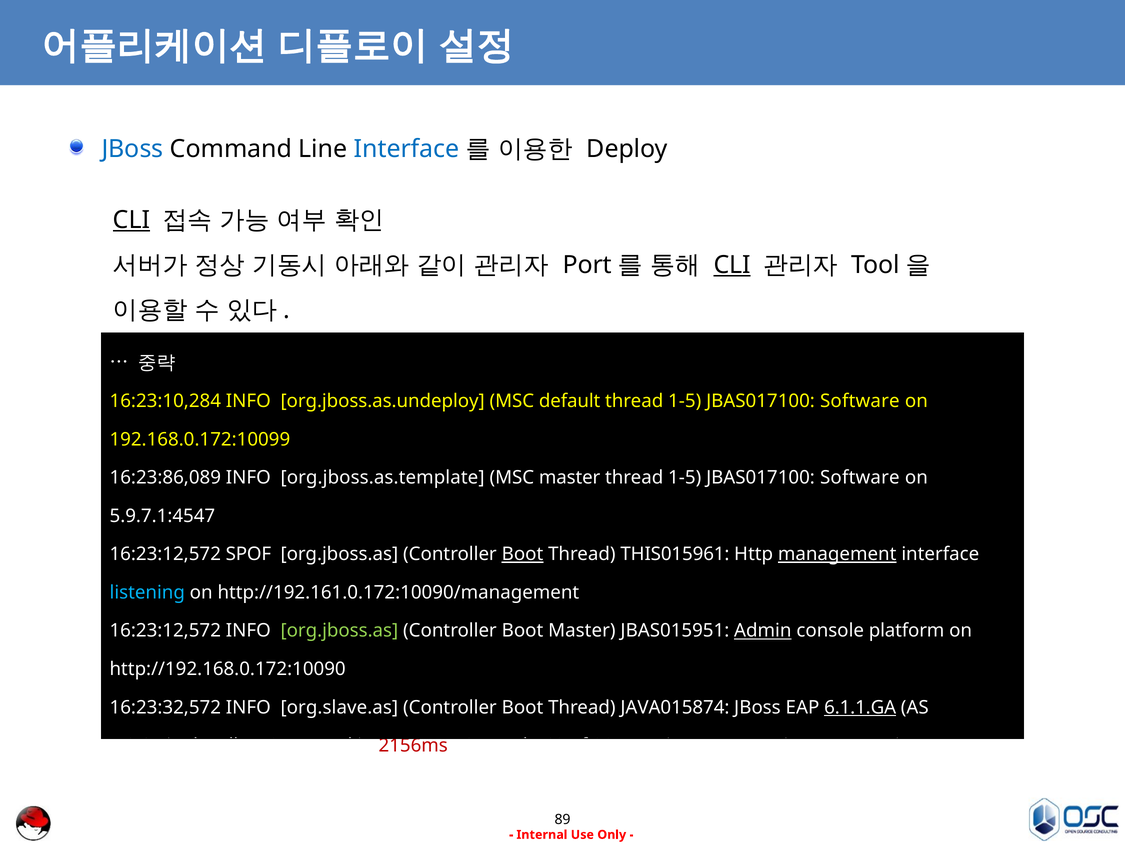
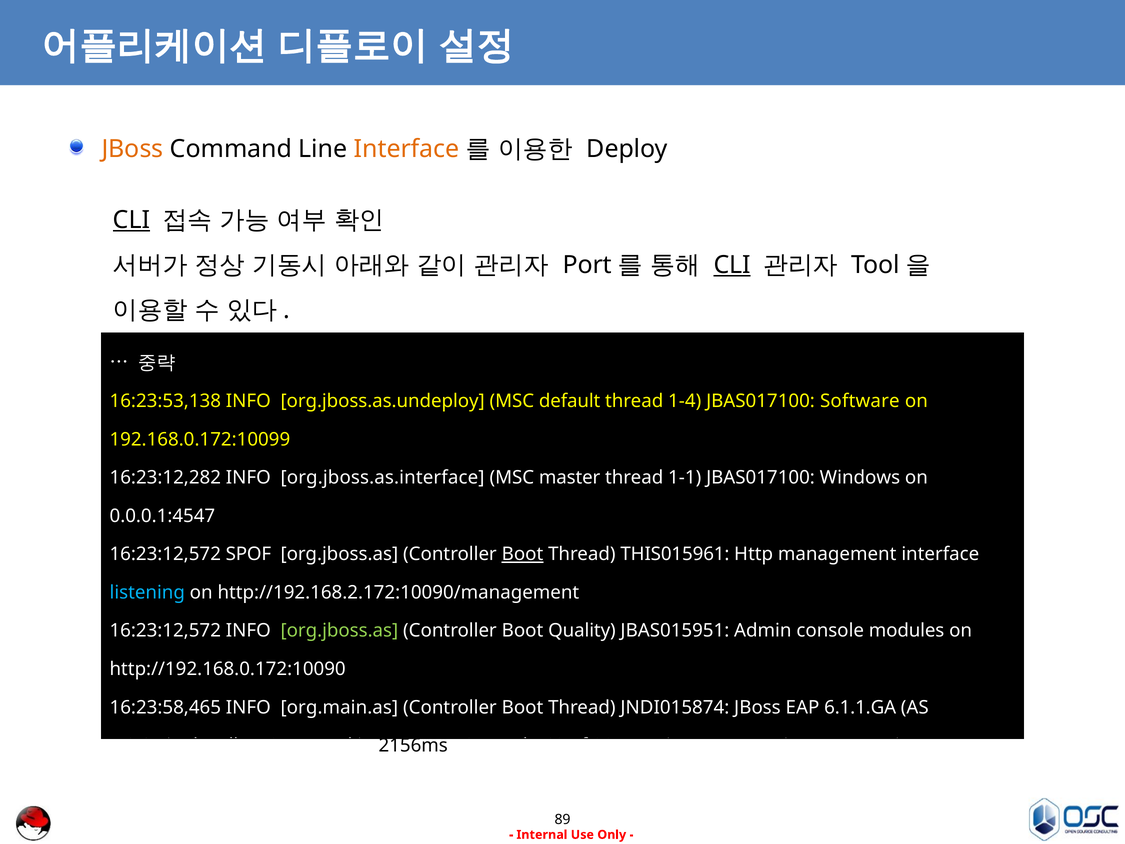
JBoss colour: blue -> orange (132, 149)
Interface colour: blue -> orange (407, 149)
16:23:10,284: 16:23:10,284 -> 16:23:53,138 (165, 401)
1-5: 1-5 -> 1-4 (685, 401)
16:23:86,089: 16:23:86,089 -> 16:23:12,282 (165, 478)
org.jboss.as.template: org.jboss.as.template -> org.jboss.as.interface (383, 478)
1-5: 1-5 -> 1-1 (685, 478)
Software: Software -> Windows (860, 478)
5.9.7.1:4547: 5.9.7.1:4547 -> 0.0.0.1:4547 (162, 516)
management underline: present -> none (837, 554)
http://192.161.0.172:10090/management: http://192.161.0.172:10090/management -> http://192.168.2.172:10090/management (398, 592)
Boot Master: Master -> Quality (582, 631)
Admin underline: present -> none (763, 631)
platform: platform -> modules (907, 631)
16:23:32,572: 16:23:32,572 -> 16:23:58,465 (165, 707)
org.slave.as: org.slave.as -> org.main.as (339, 707)
JAVA015874: JAVA015874 -> JNDI015874 (675, 707)
6.1.1.GA underline: present -> none (860, 707)
2156ms colour: red -> black (413, 745)
